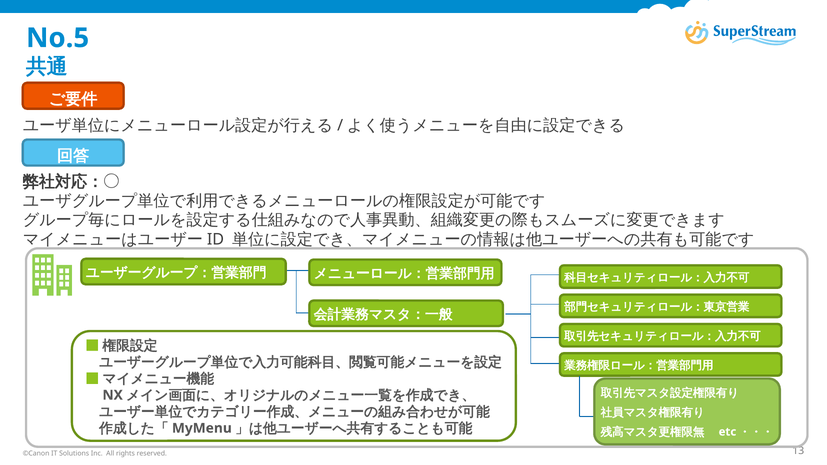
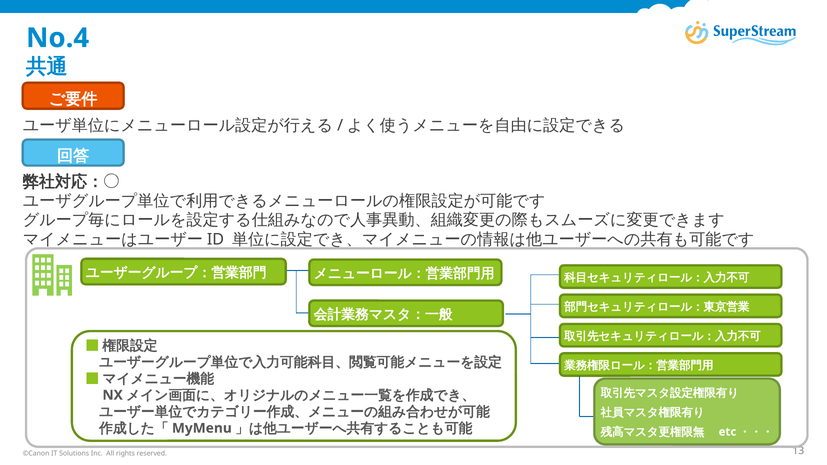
No.5: No.5 -> No.4 (58, 38)
